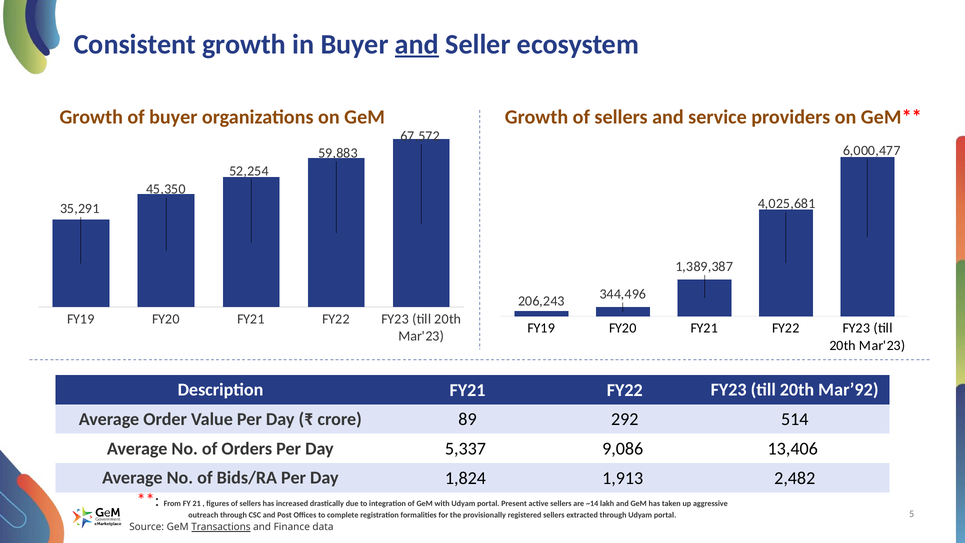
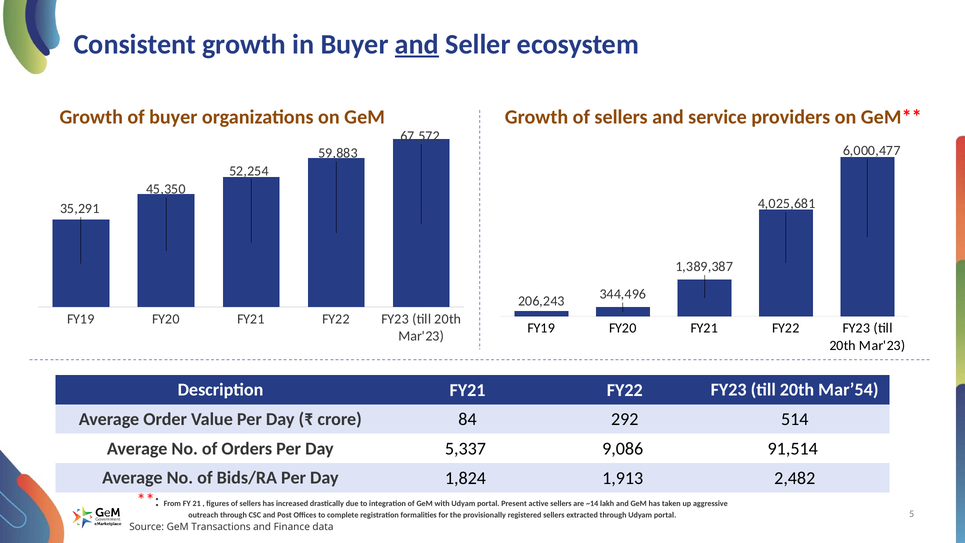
Mar’92: Mar’92 -> Mar’54 (848, 390)
89: 89 -> 84 (468, 419)
13,406: 13,406 -> 91,514 (793, 449)
Transactions underline: present -> none (221, 527)
